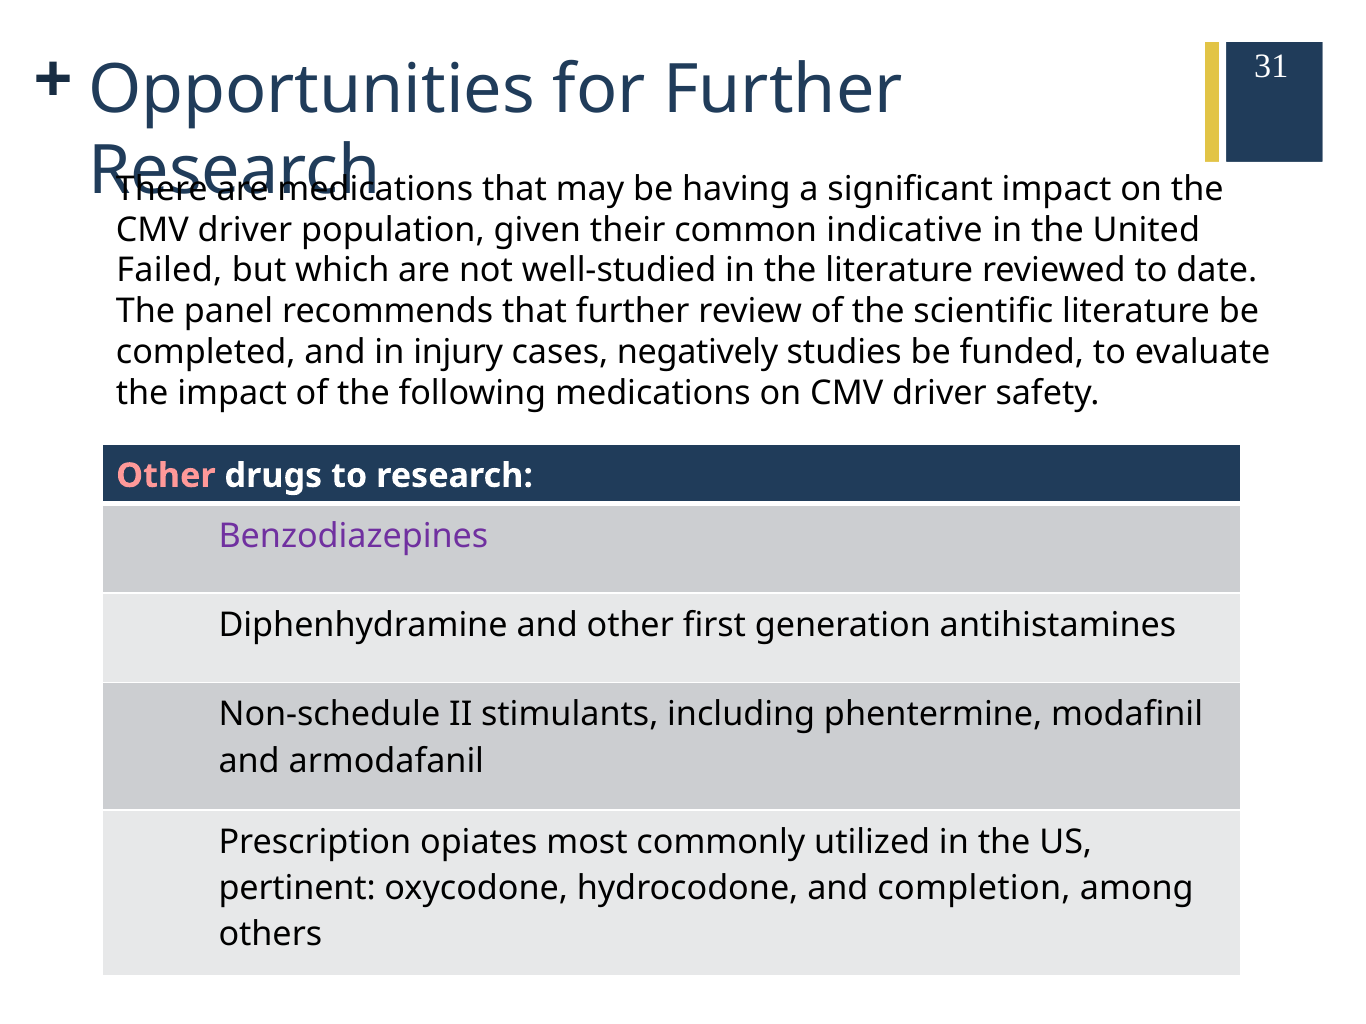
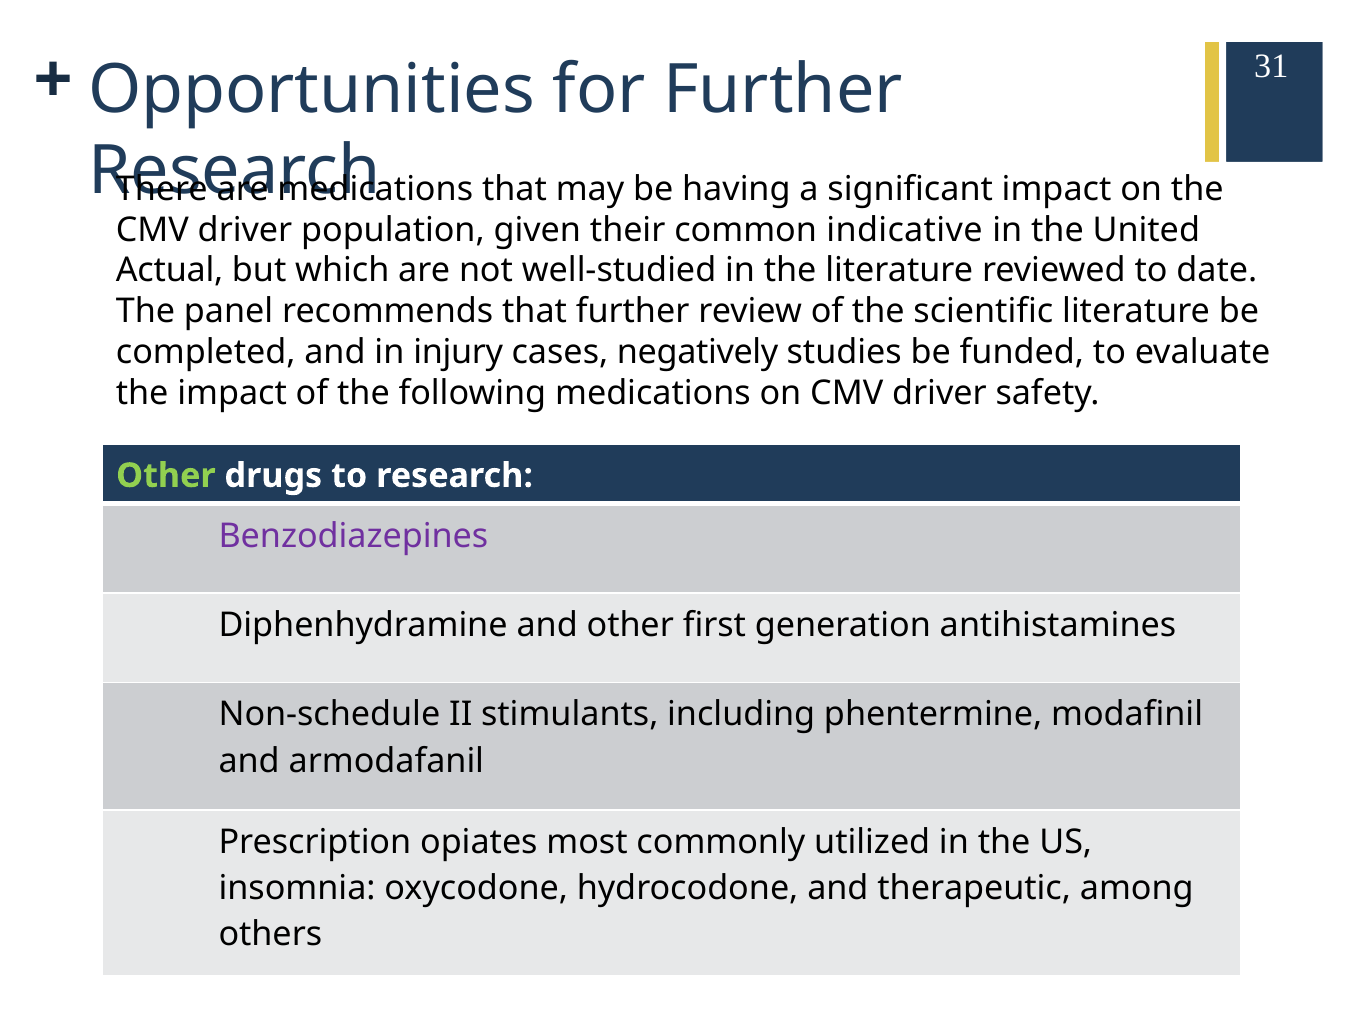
Failed: Failed -> Actual (170, 271)
Other colour: pink -> light green (166, 476)
pertinent: pertinent -> insomnia (297, 889)
completion: completion -> therapeutic (974, 889)
